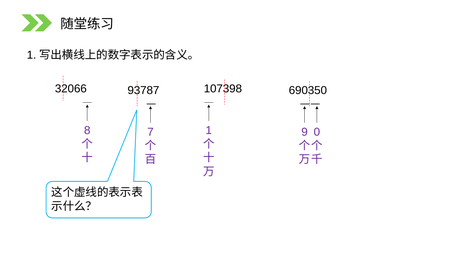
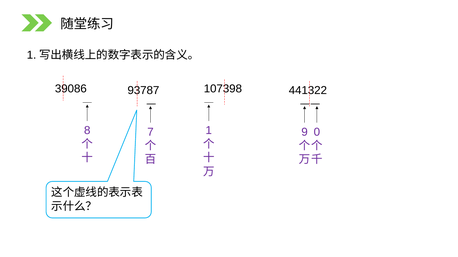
32066: 32066 -> 39086 (71, 89)
690350: 690350 -> 441322 (308, 91)
